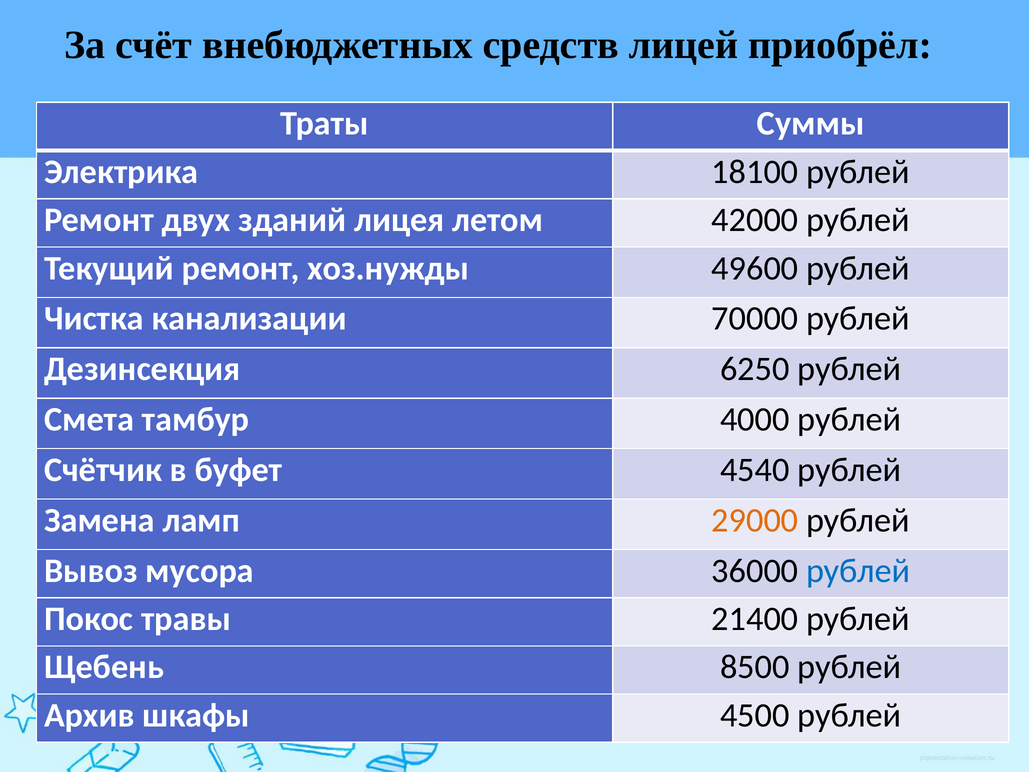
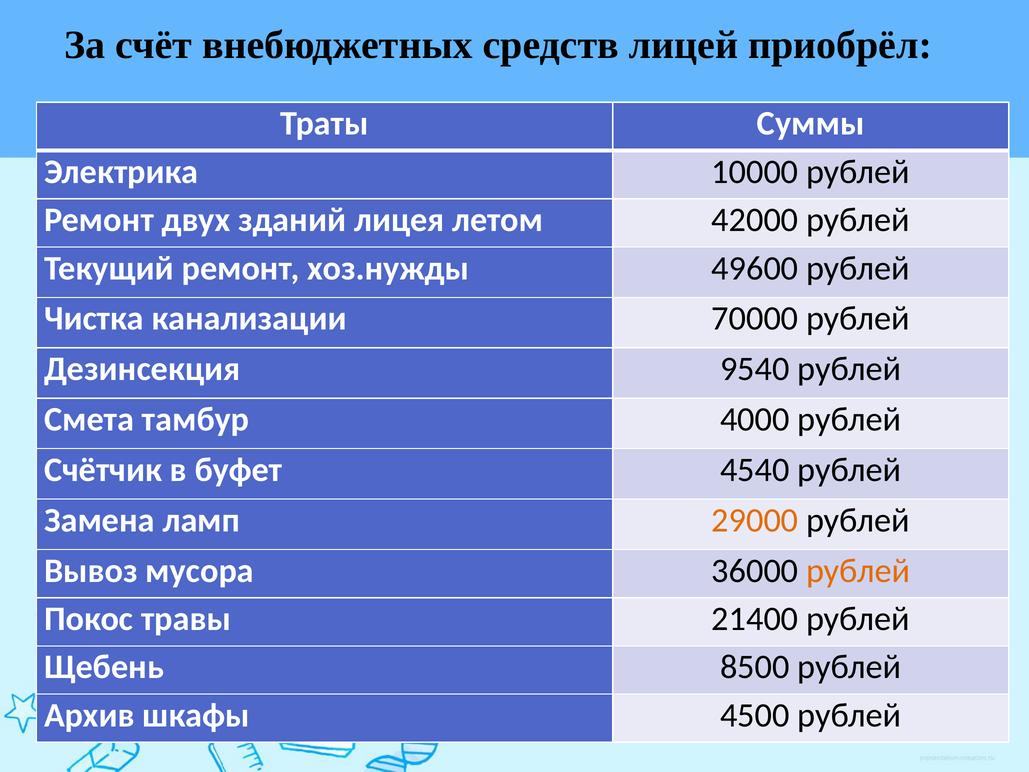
18100: 18100 -> 10000 (755, 172)
6250: 6250 -> 9540 (755, 369)
рублей colour: blue -> orange (858, 571)
